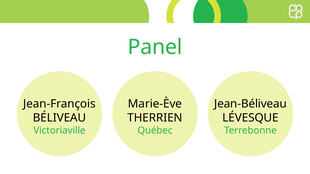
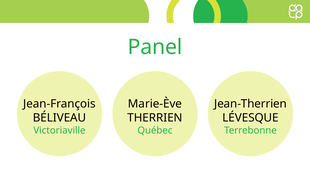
Jean-Béliveau: Jean-Béliveau -> Jean-Therrien (251, 104)
